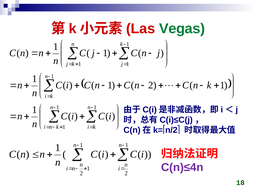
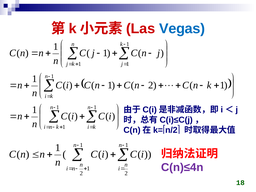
Vegas colour: green -> blue (182, 29)
